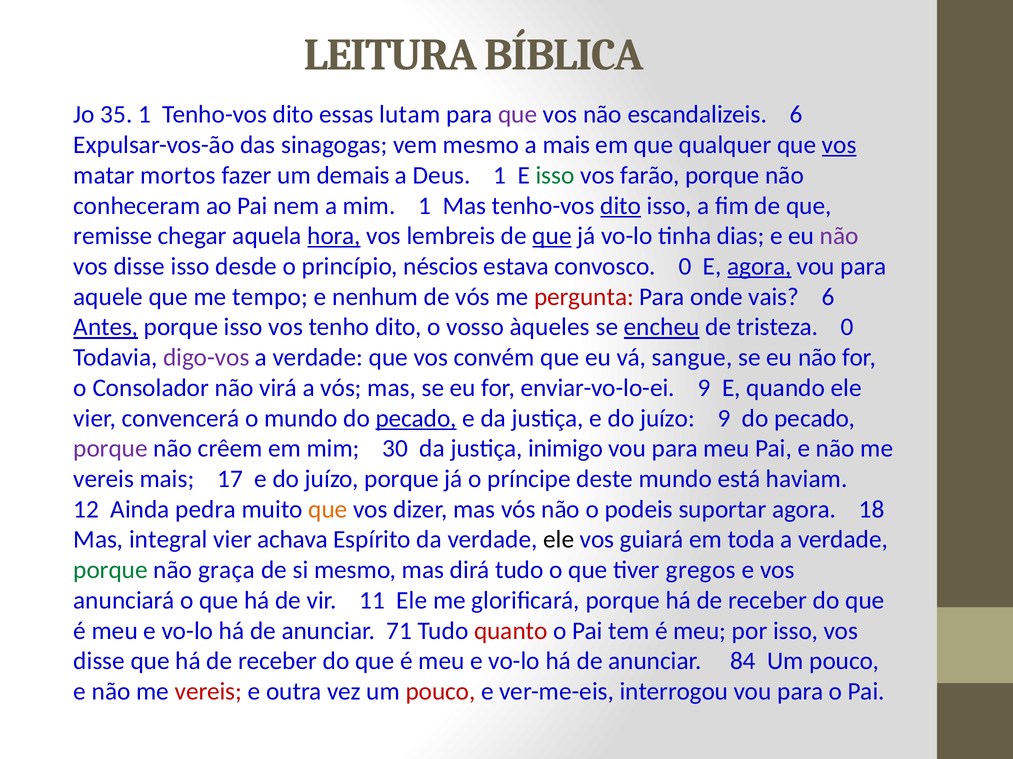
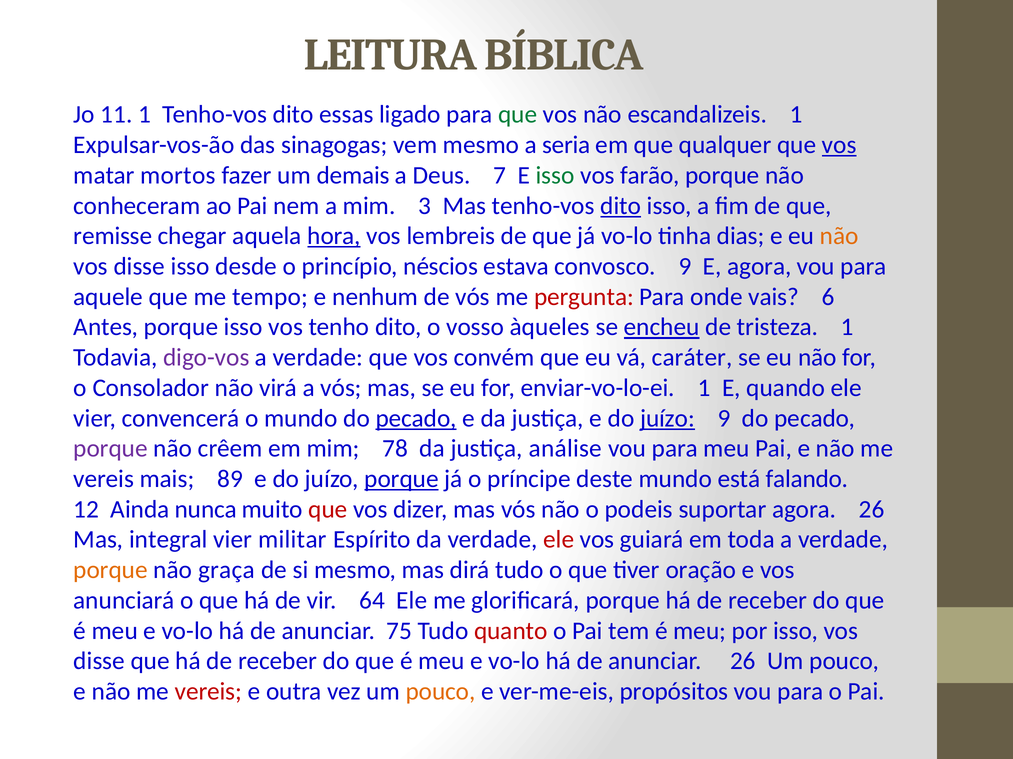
35: 35 -> 11 (116, 115)
lutam: lutam -> ligado (410, 115)
que colour: purple -> green (518, 115)
escandalizeis 6: 6 -> 1 (796, 115)
a mais: mais -> seria (566, 145)
Deus 1: 1 -> 7 (500, 175)
mim 1: 1 -> 3 (425, 206)
que underline: present -> none (552, 236)
não colour: purple -> orange (839, 236)
convosco 0: 0 -> 9 (685, 267)
agora underline: present -> none (759, 267)
Antes underline: present -> none (106, 327)
tristeza 0: 0 -> 1 (847, 327)
sangue: sangue -> caráter (692, 358)
enviar-vo-lo-ei 9: 9 -> 1 (704, 388)
juízo underline: none -> present (668, 419)
30: 30 -> 78 (395, 449)
inimigo: inimigo -> análise (565, 449)
17: 17 -> 89 (230, 479)
porque underline: none -> present (402, 479)
haviam: haviam -> falando (807, 479)
pedra: pedra -> nunca (206, 510)
que colour: orange -> red (328, 510)
agora 18: 18 -> 26 (872, 510)
achava: achava -> militar (292, 540)
ele colour: black -> red (559, 540)
porque colour: green -> orange (111, 571)
gregos: gregos -> oração (701, 571)
11: 11 -> 64 (372, 601)
71: 71 -> 75 (399, 631)
anunciar 84: 84 -> 26 (743, 662)
pouco colour: red -> orange (441, 692)
interrogou: interrogou -> propósitos (674, 692)
